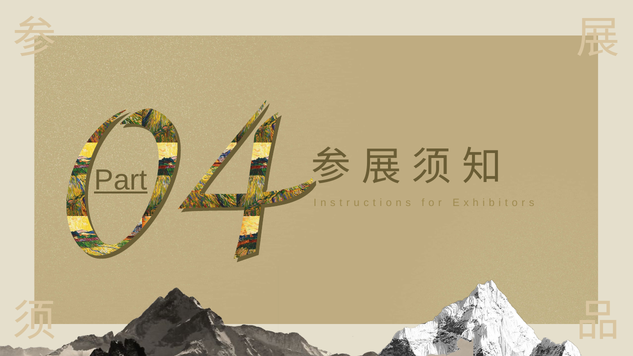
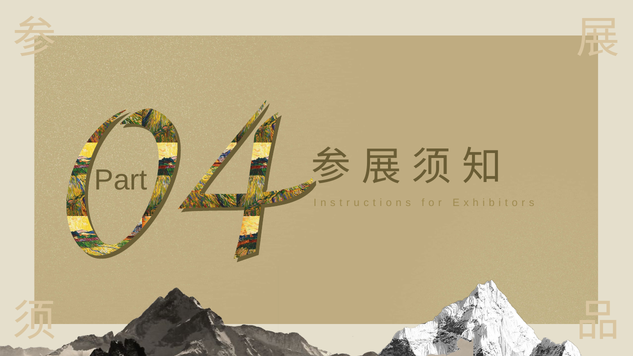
Part underline: present -> none (121, 180)
